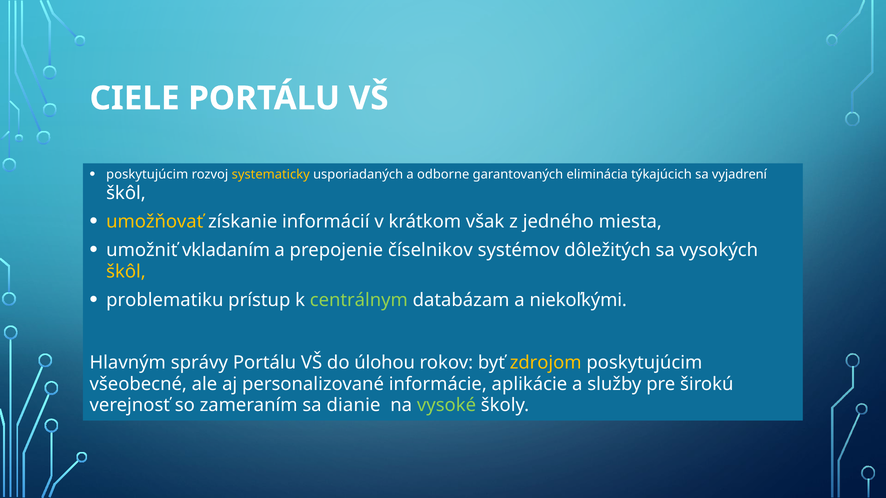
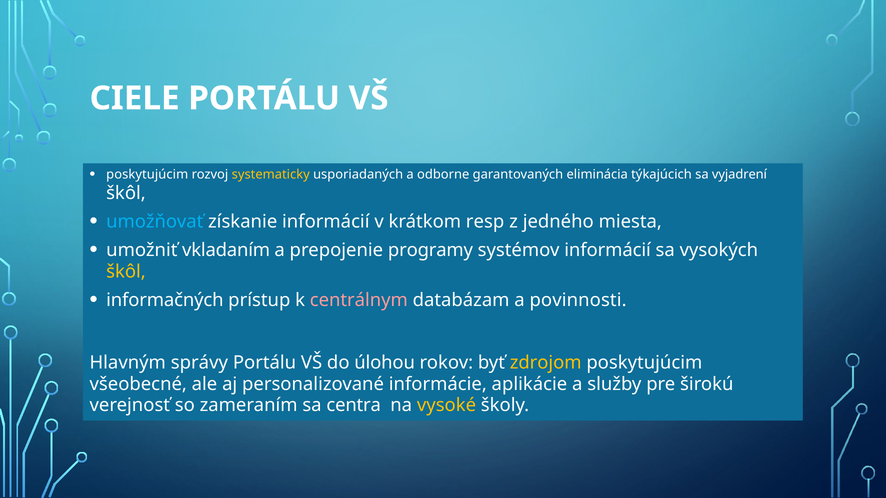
umožňovať colour: yellow -> light blue (155, 222)
však: však -> resp (485, 222)
číselnikov: číselnikov -> programy (430, 250)
systémov dôležitých: dôležitých -> informácií (608, 250)
problematiku: problematiku -> informačných (165, 300)
centrálnym colour: light green -> pink (359, 300)
niekoľkými: niekoľkými -> povinnosti (578, 300)
dianie: dianie -> centra (354, 406)
vysoké colour: light green -> yellow (447, 406)
